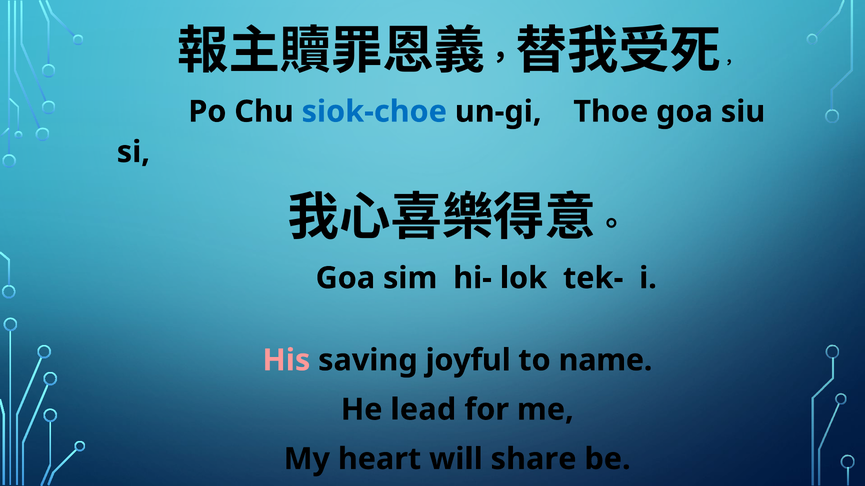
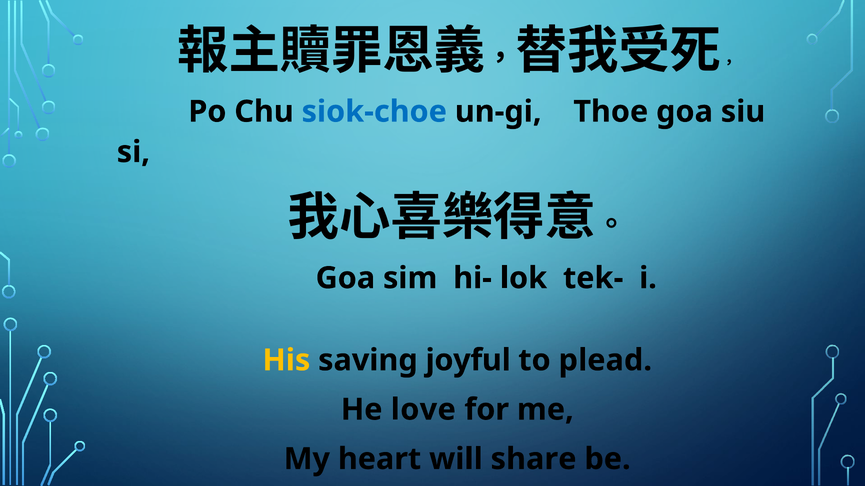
His colour: pink -> yellow (286, 361)
name: name -> plead (605, 361)
lead: lead -> love (423, 410)
